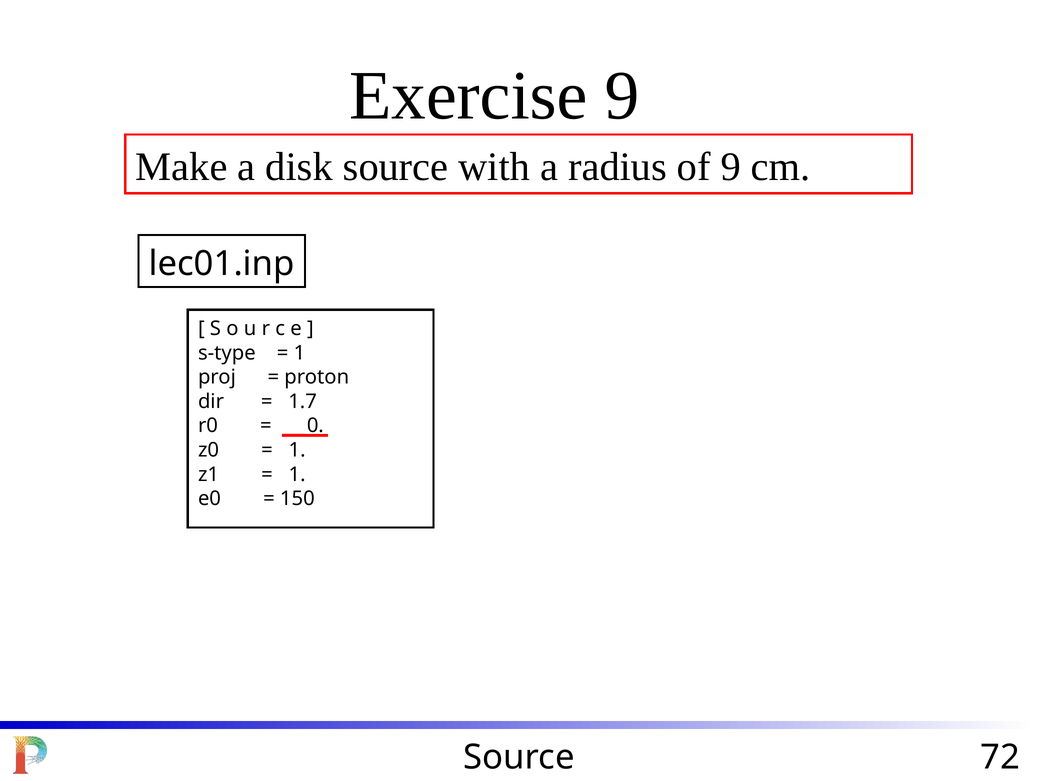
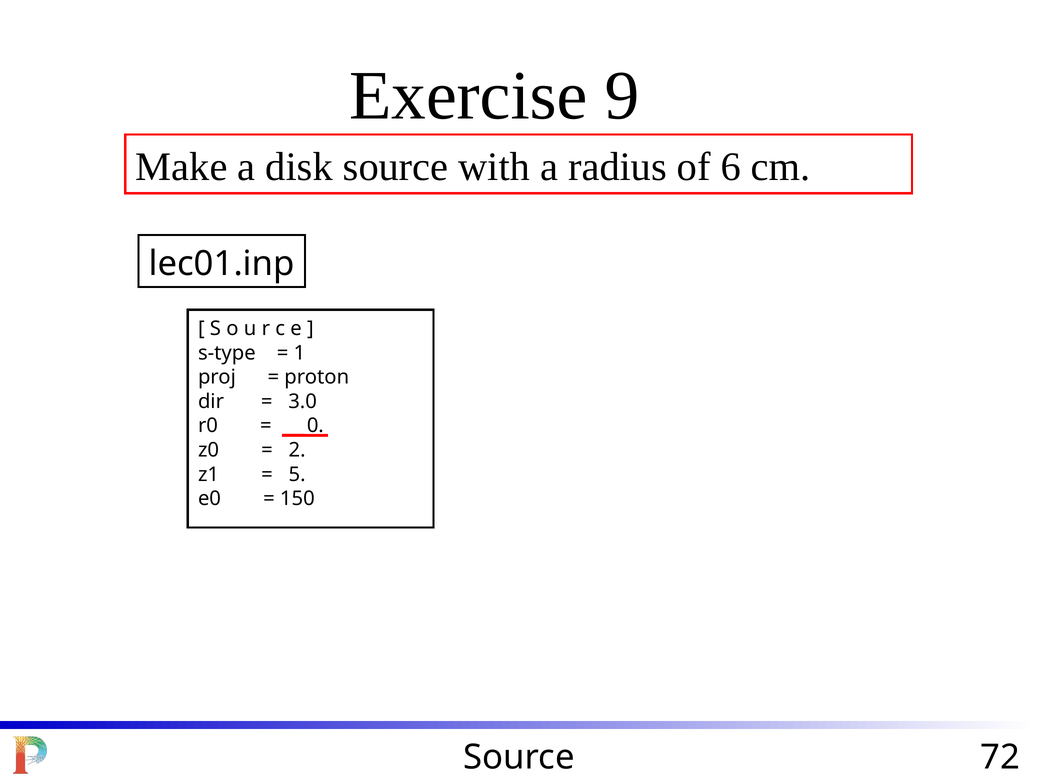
of 9: 9 -> 6 (731, 167)
1.7: 1.7 -> 3.0 (303, 401)
1: 1 -> 2 (297, 450)
1: 1 -> 5 (297, 474)
